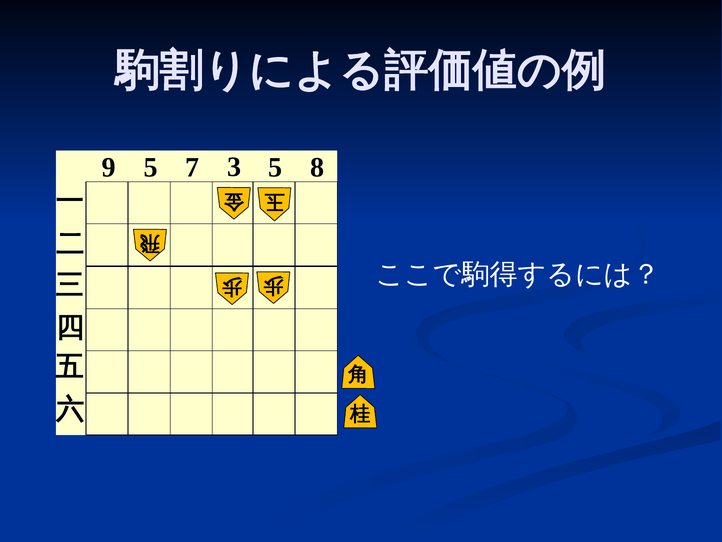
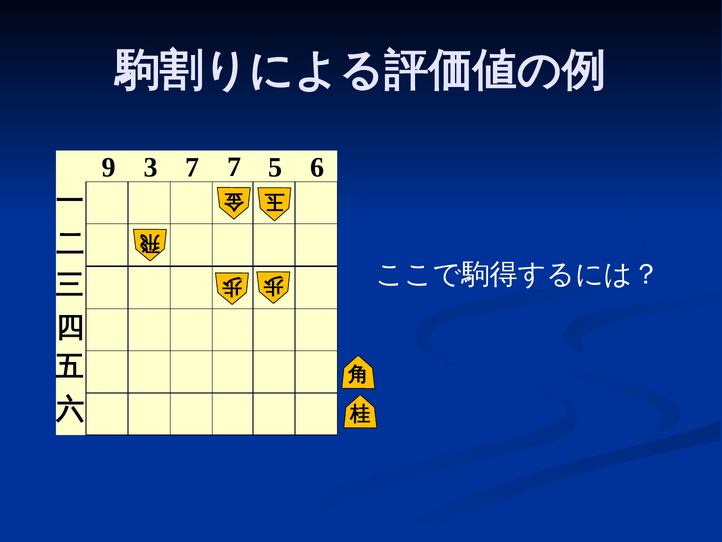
9 5: 5 -> 3 (151, 167)
7 3: 3 -> 7 (234, 167)
8: 8 -> 6 (317, 167)
